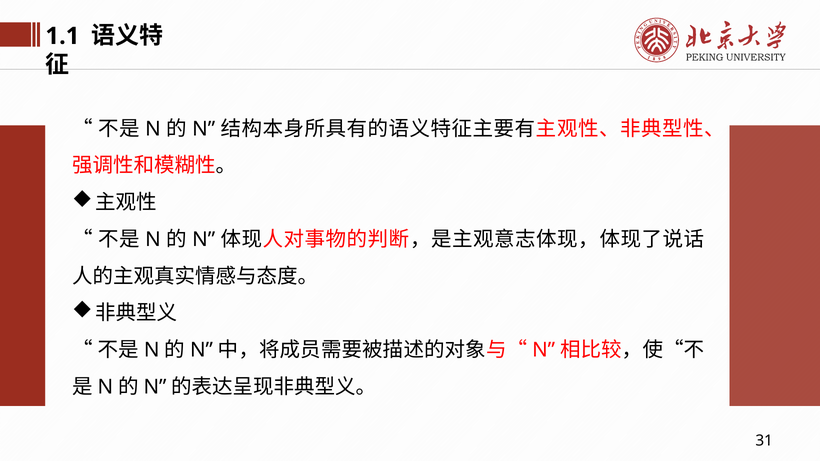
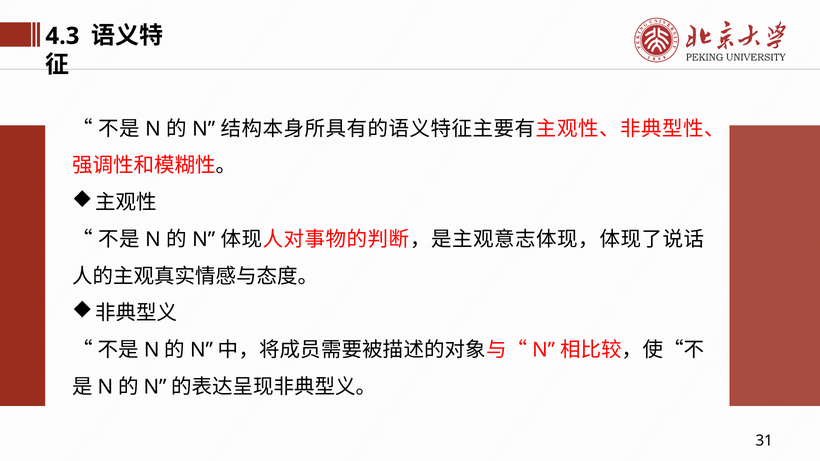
1.1: 1.1 -> 4.3 (62, 36)
